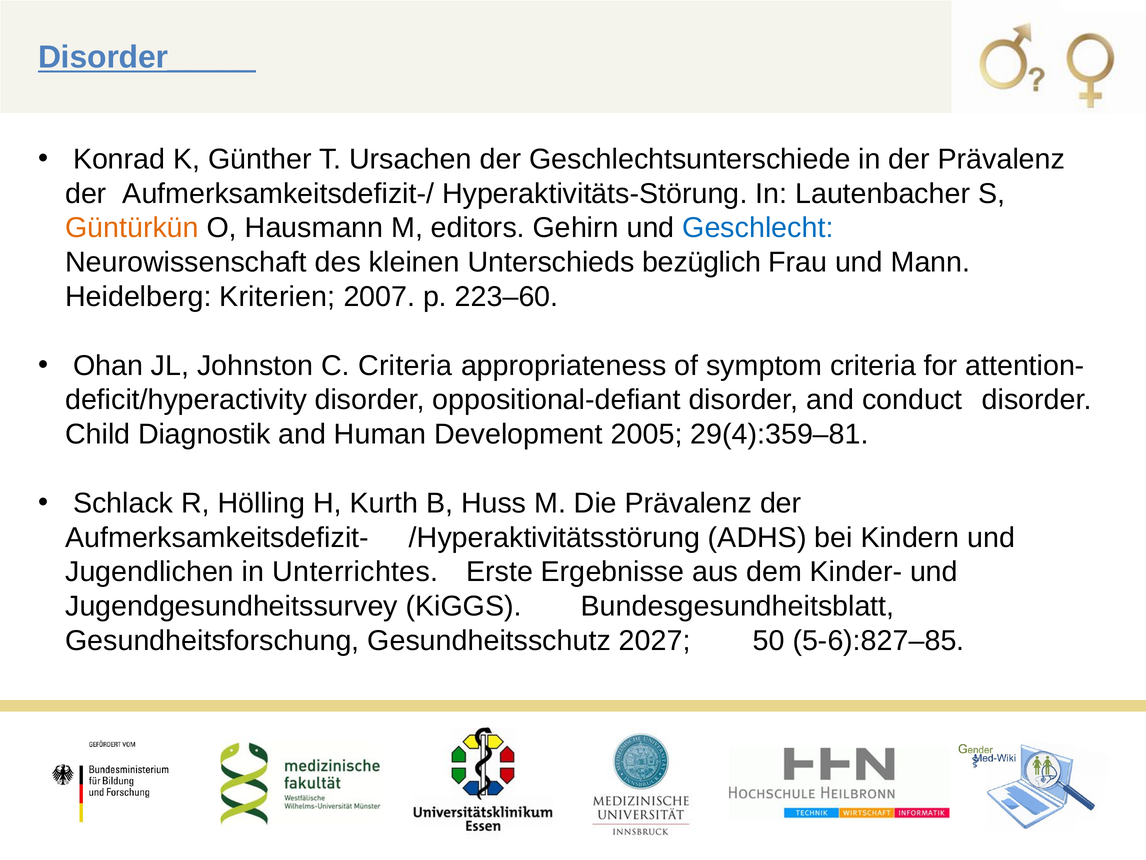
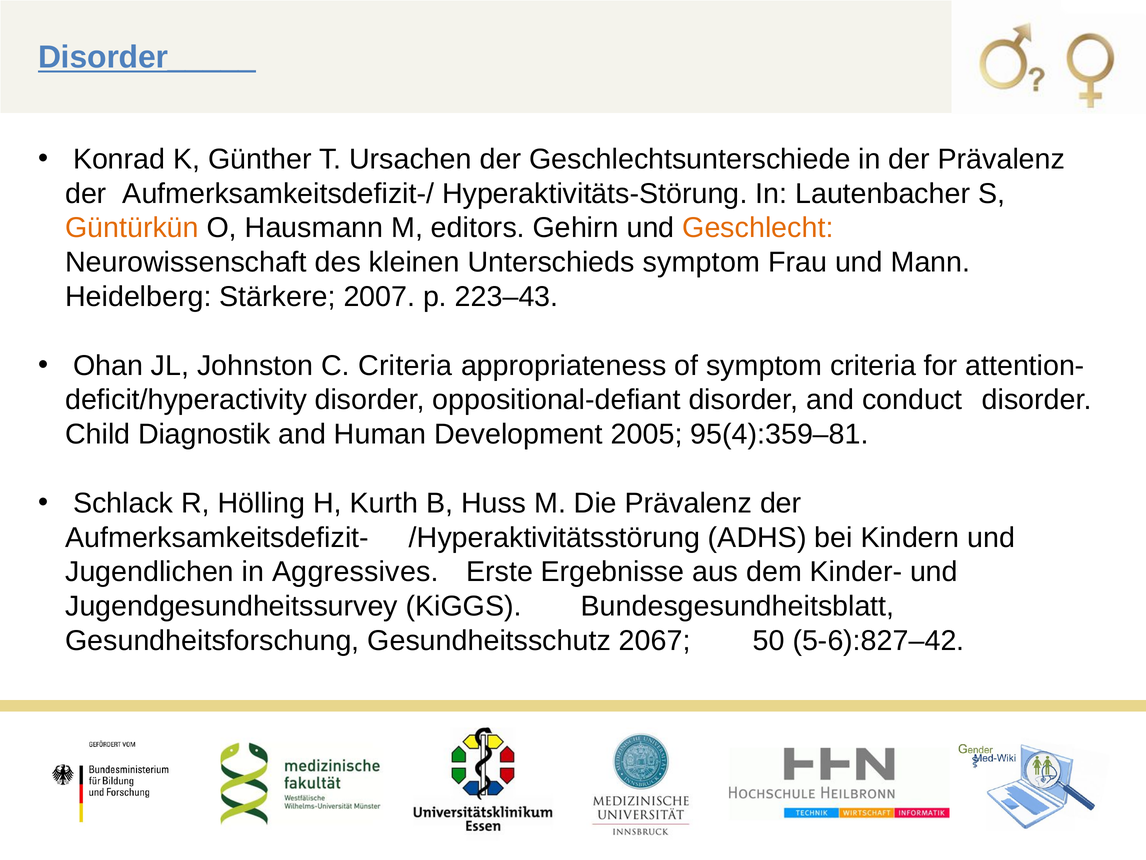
Geschlecht colour: blue -> orange (758, 228)
Unterschieds bezüglich: bezüglich -> symptom (701, 262)
Kriterien: Kriterien -> Stärkere (277, 297)
223–60: 223–60 -> 223–43 (507, 297)
29(4):359–81: 29(4):359–81 -> 95(4):359–81 (780, 434)
Unterrichtes: Unterrichtes -> Aggressives (355, 572)
2027: 2027 -> 2067 (655, 640)
5-6):827–85: 5-6):827–85 -> 5-6):827–42 (878, 640)
